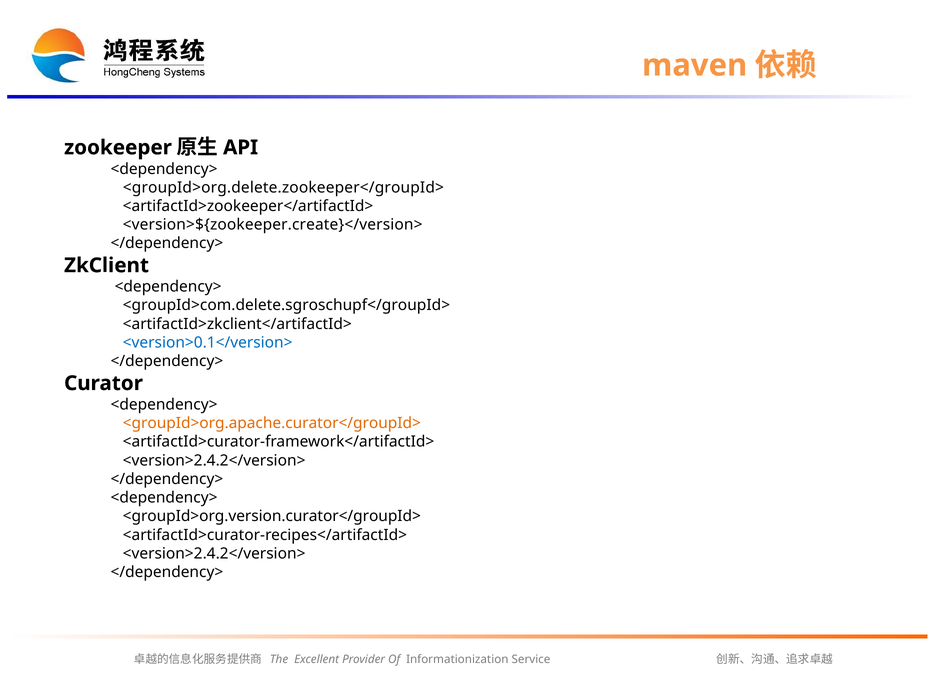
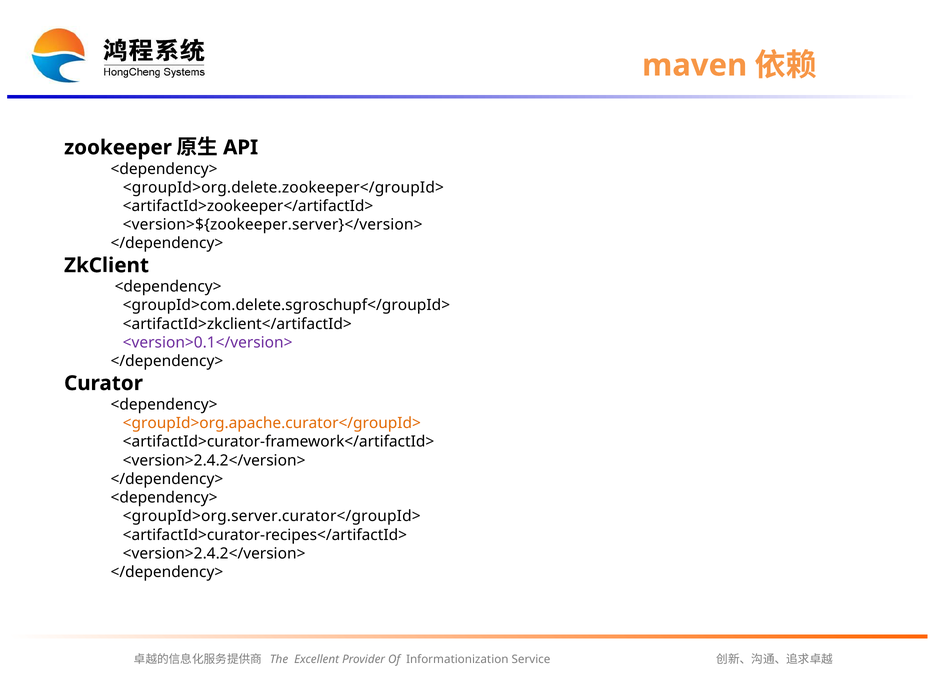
<version>${zookeeper.create}</version>: <version>${zookeeper.create}</version> -> <version>${zookeeper.server}</version> (273, 225)
<version>0.1</version> colour: blue -> purple (208, 343)
<groupId>org.version.curator</groupId>: <groupId>org.version.curator</groupId> -> <groupId>org.server.curator</groupId> (272, 516)
